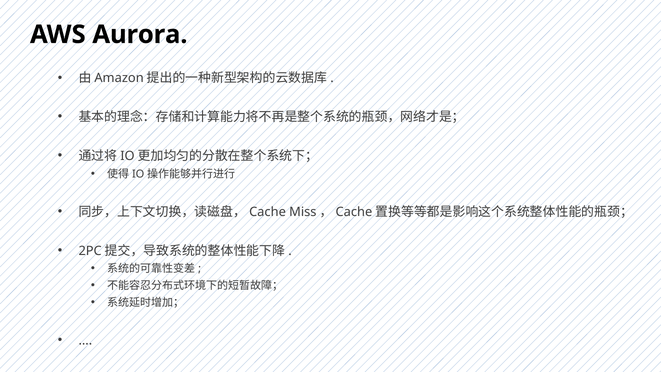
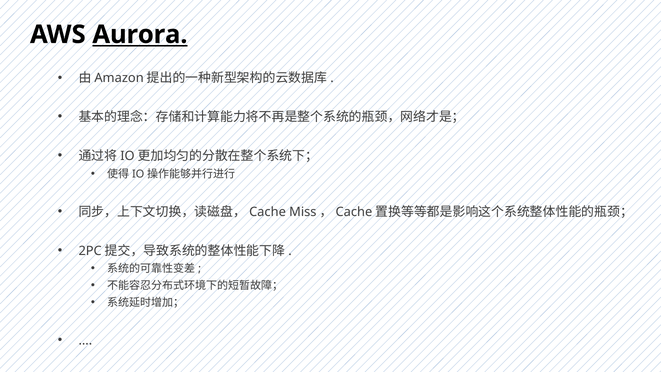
Aurora underline: none -> present (140, 35)
